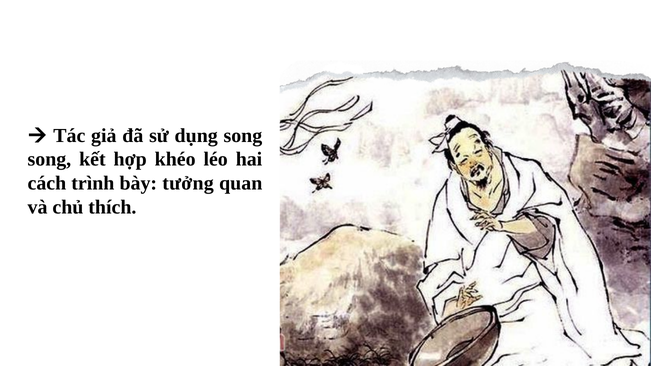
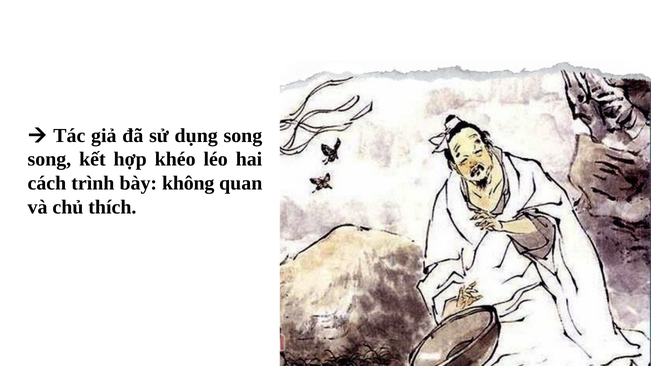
tưởng: tưởng -> không (188, 183)
